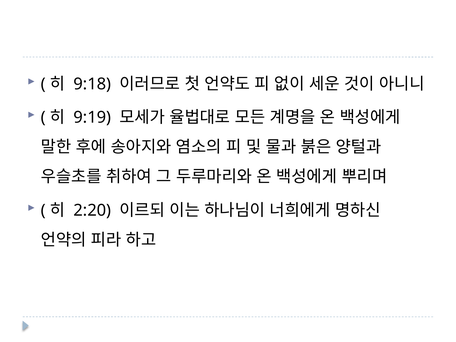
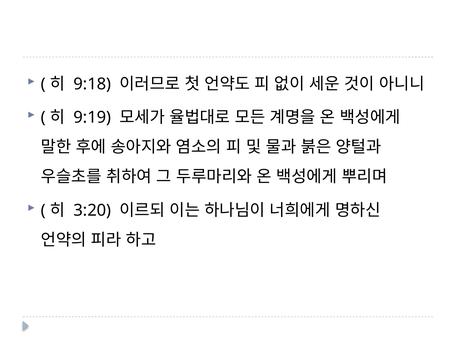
2:20: 2:20 -> 3:20 (92, 210)
